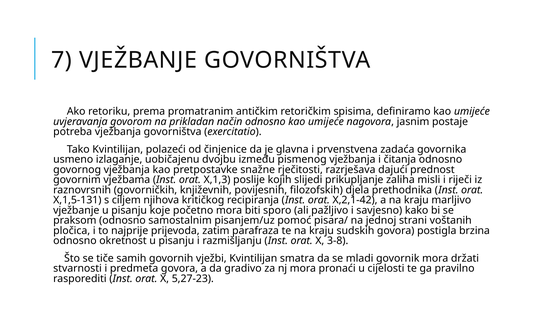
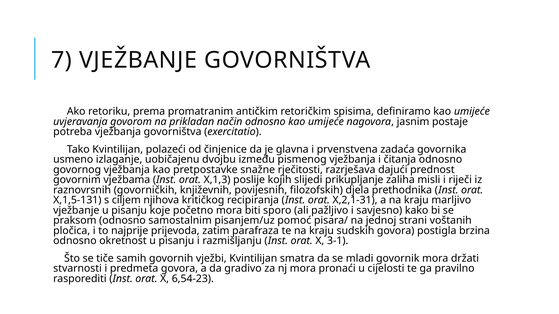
X,2,1-42: X,2,1-42 -> X,2,1-31 (355, 200)
3-8: 3-8 -> 3-1 (338, 241)
5,27-23: 5,27-23 -> 6,54-23 (193, 279)
